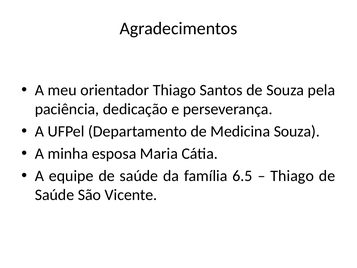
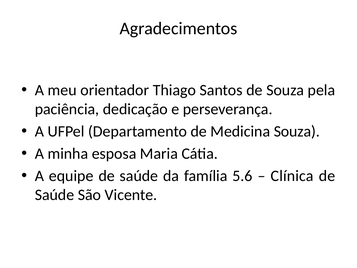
6.5: 6.5 -> 5.6 (242, 176)
Thiago: Thiago -> Clínica (292, 176)
